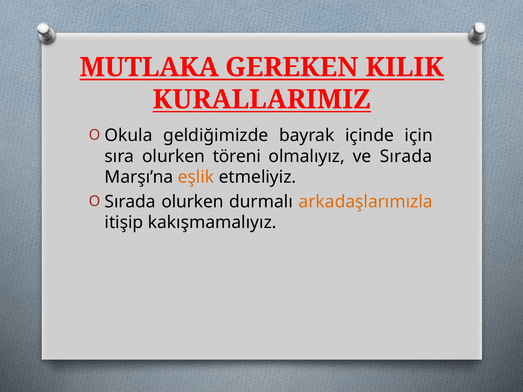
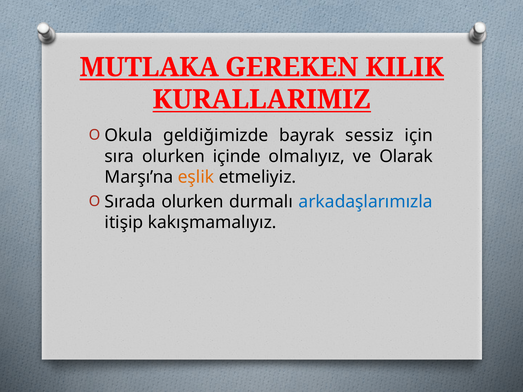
içinde: içinde -> sessiz (369, 136)
töreni: töreni -> içinde (237, 156)
ve Sırada: Sırada -> Olarak (406, 156)
arkadaşlarımızla colour: orange -> blue (366, 202)
